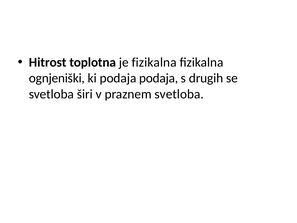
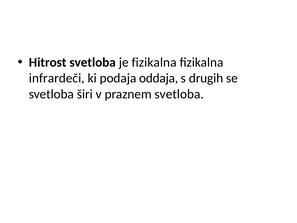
Hitrost toplotna: toplotna -> svetloba (93, 62)
ognjeniški: ognjeniški -> infrardeči (57, 78)
podaja podaja: podaja -> oddaja (159, 78)
